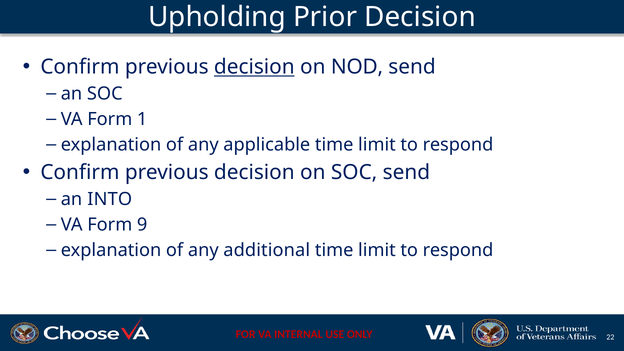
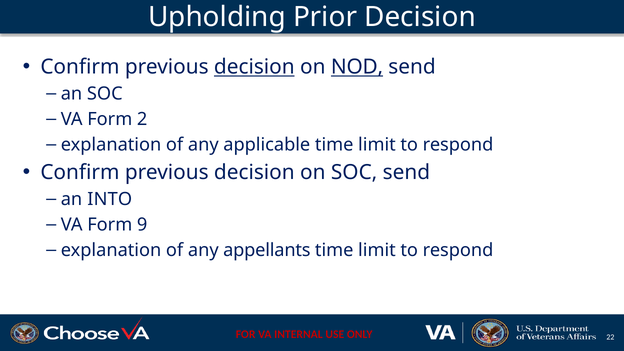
NOD underline: none -> present (357, 67)
1: 1 -> 2 (142, 119)
additional: additional -> appellants (267, 250)
